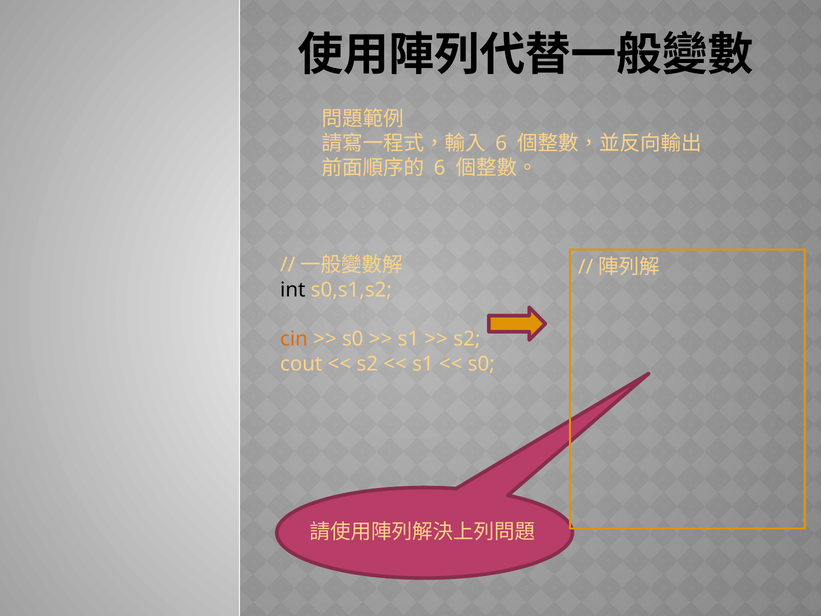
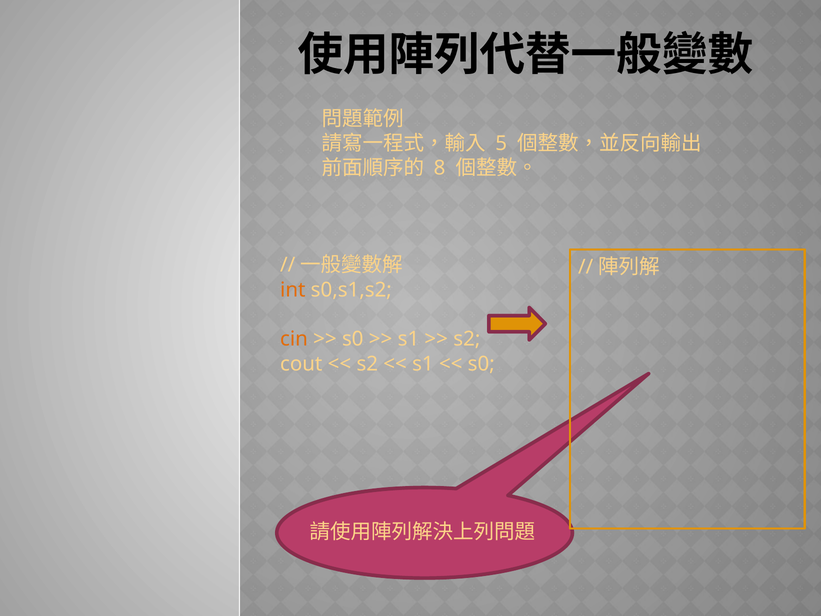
6: 6 -> 5 (501, 143)
6: 6 -> 8 (440, 168)
int colour: black -> orange (293, 290)
